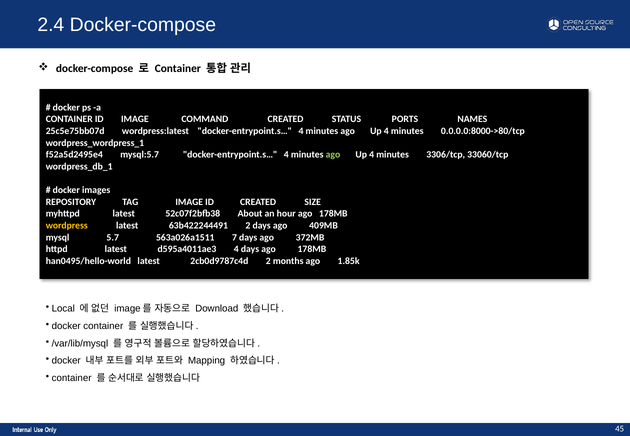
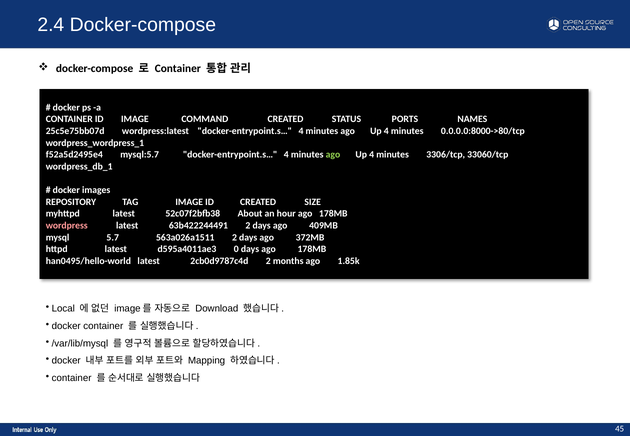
wordpress colour: yellow -> pink (67, 226)
563a026a1511 7: 7 -> 2 (234, 237)
d595a4011ae3 4: 4 -> 0 (236, 249)
